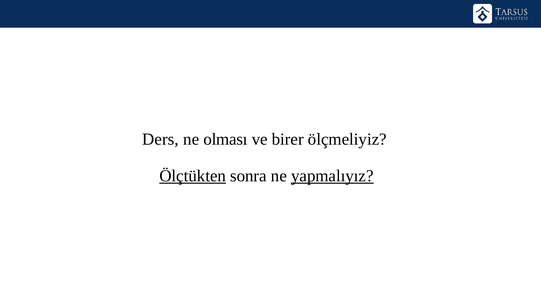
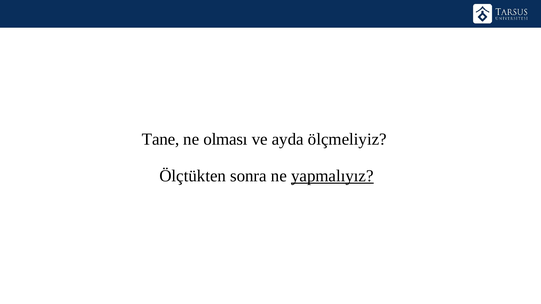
Ders: Ders -> Tane (161, 140)
birer: birer -> ayda (288, 140)
Ölçtükten underline: present -> none (193, 176)
